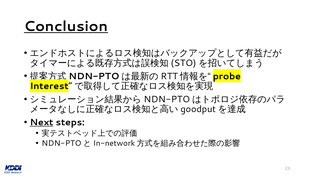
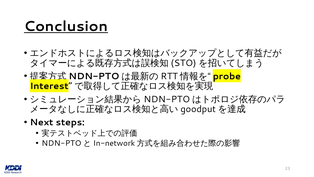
Next underline: present -> none (42, 122)
